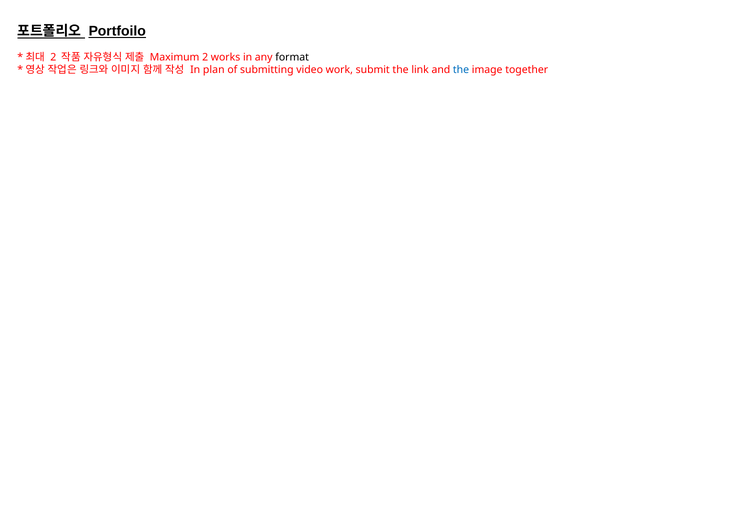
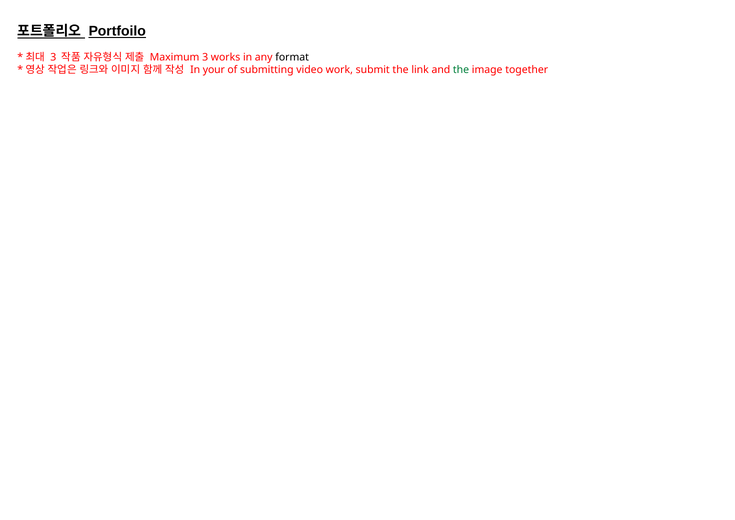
2: 2 -> 3 (53, 57)
Maximum 2: 2 -> 3 (205, 57)
plan: plan -> your (214, 70)
the colour: blue -> green (461, 70)
